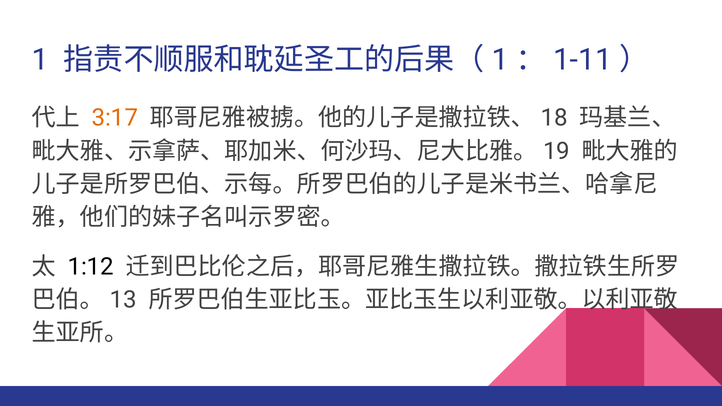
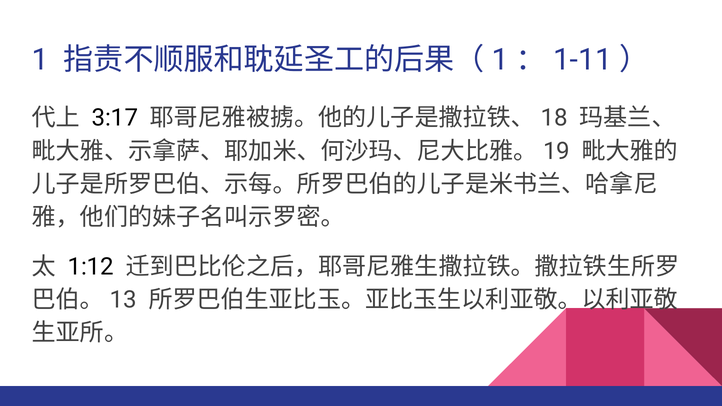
3:17 colour: orange -> black (115, 118)
